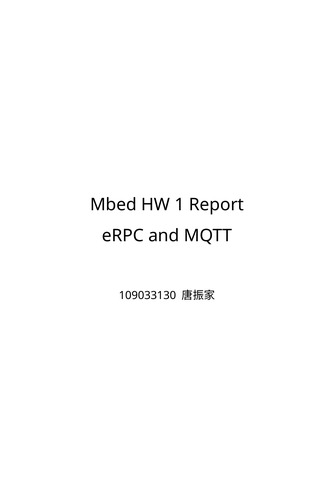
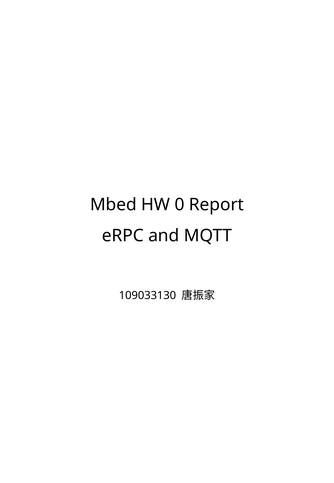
1: 1 -> 0 (180, 204)
